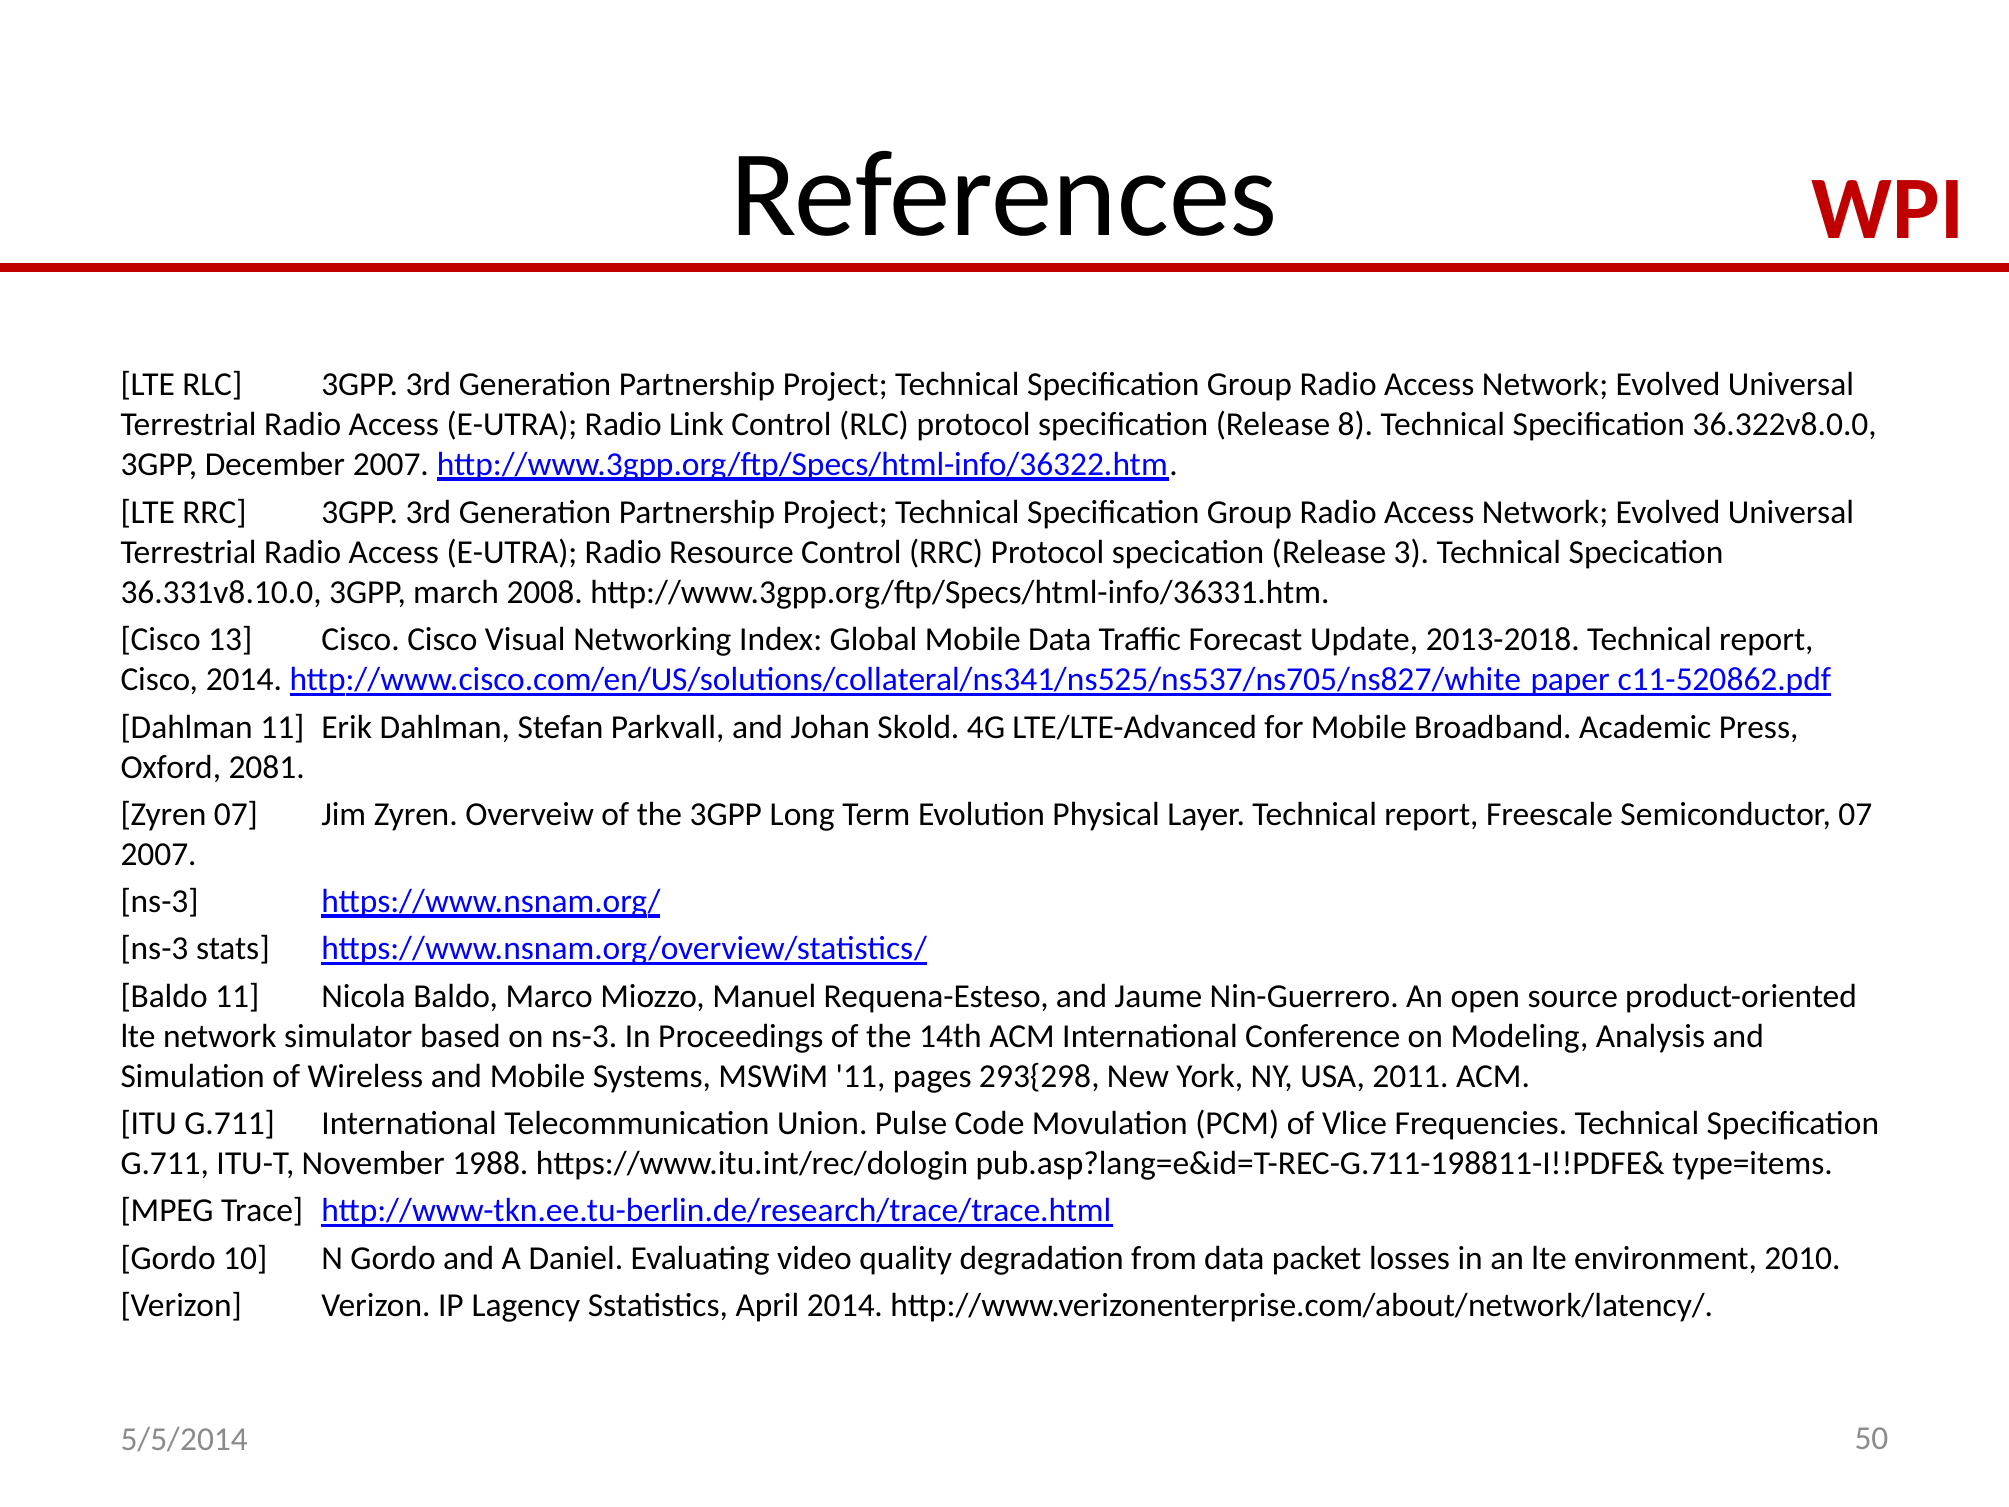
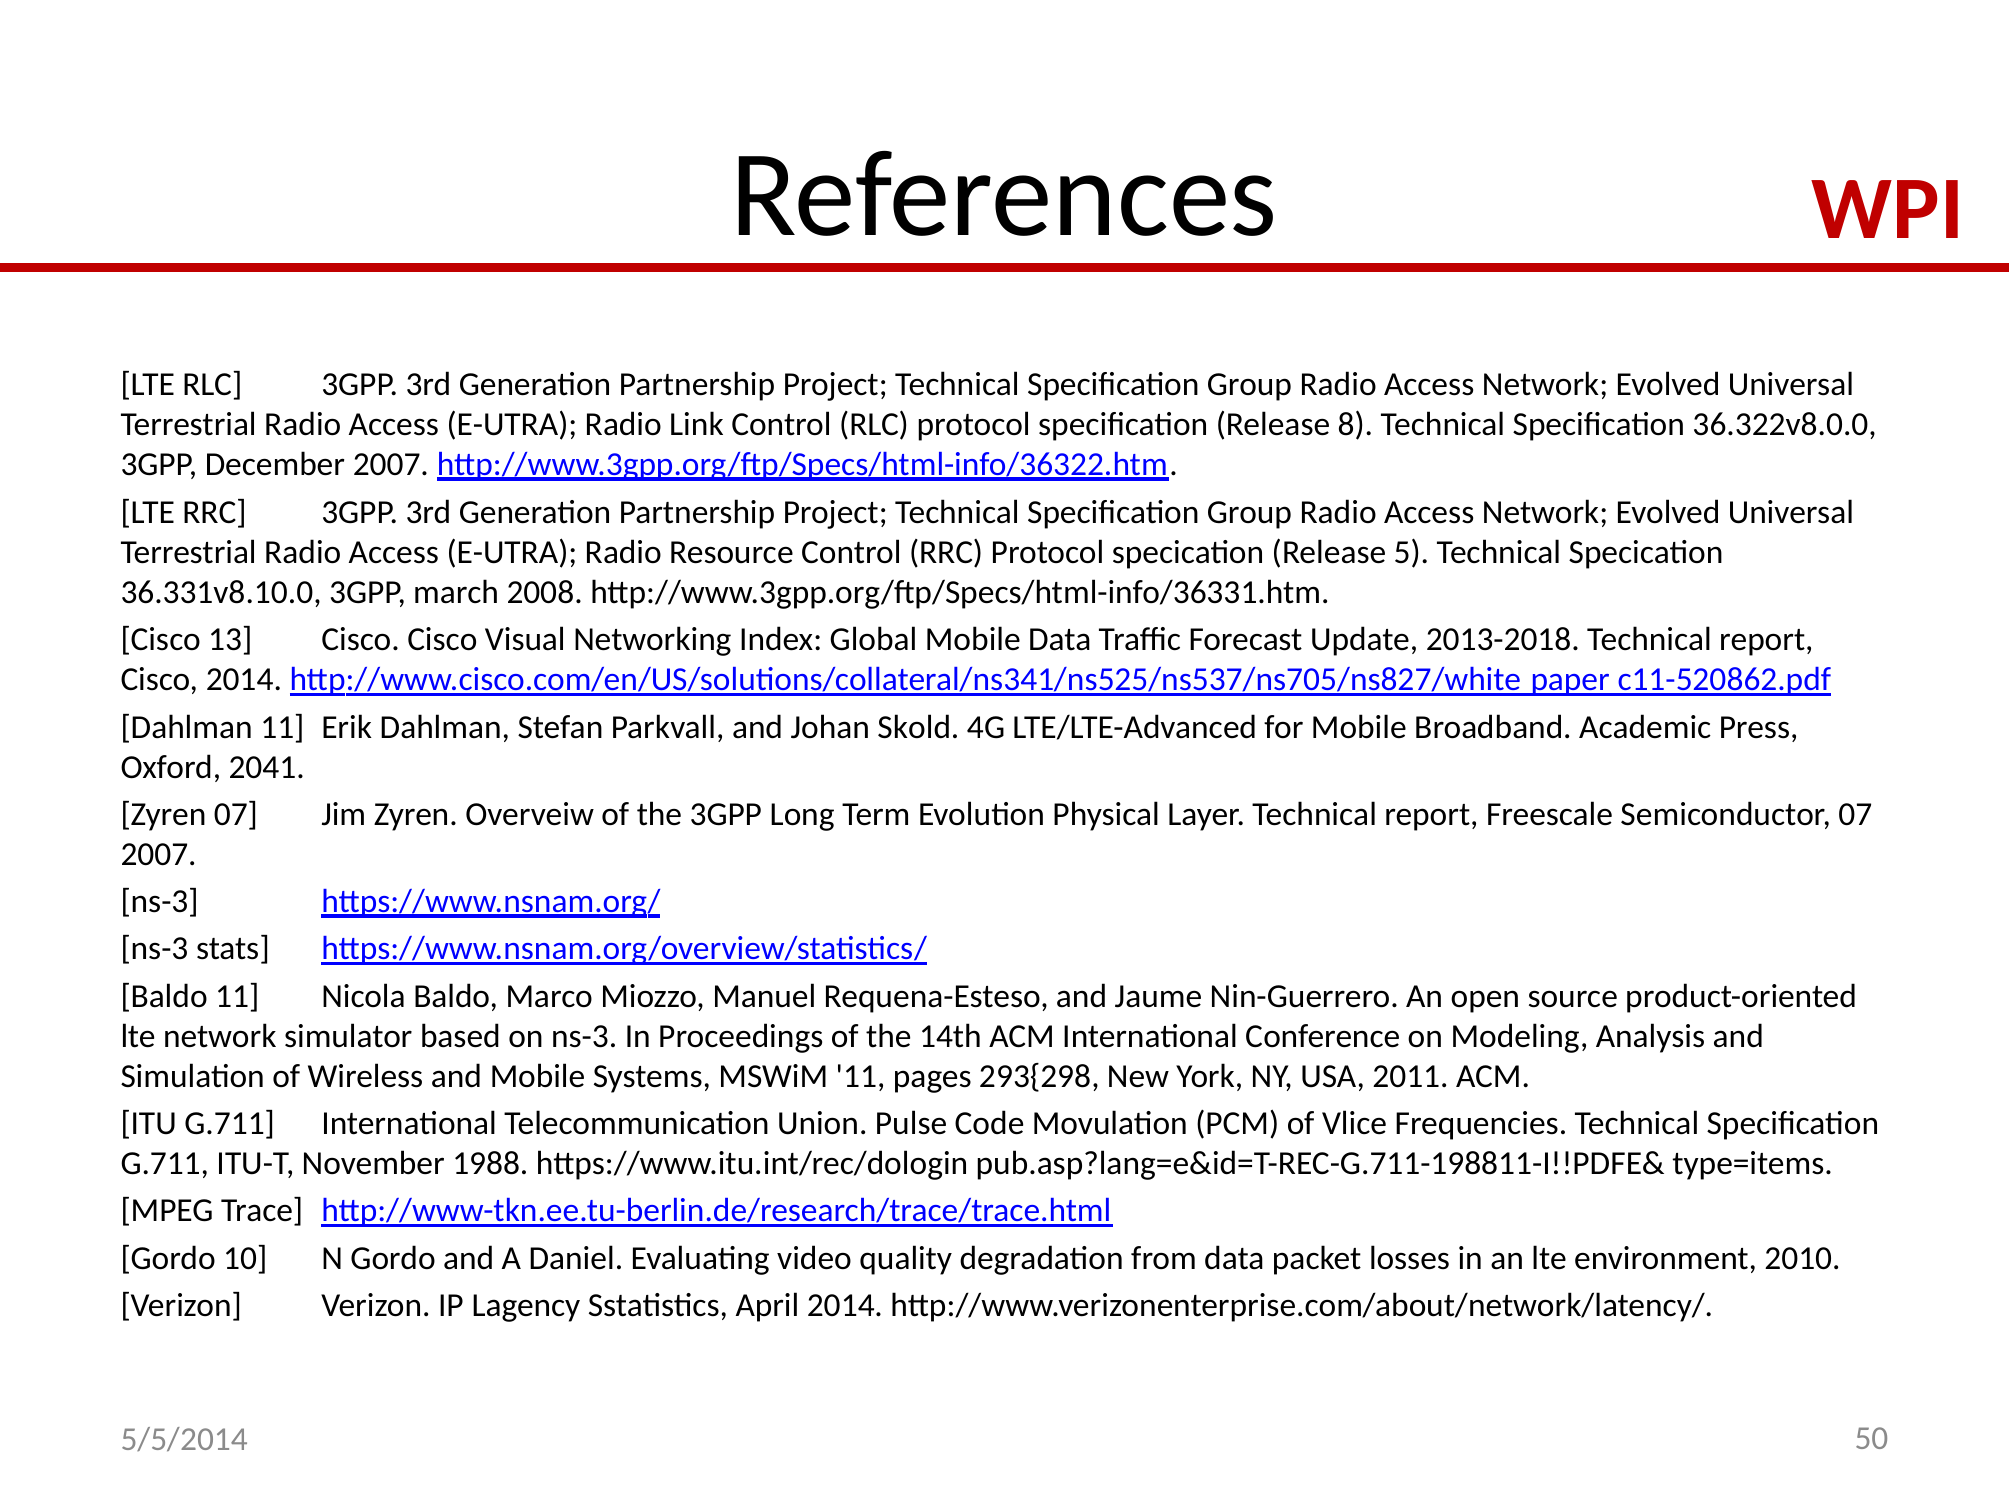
3: 3 -> 5 (1411, 552)
2081: 2081 -> 2041 (267, 767)
